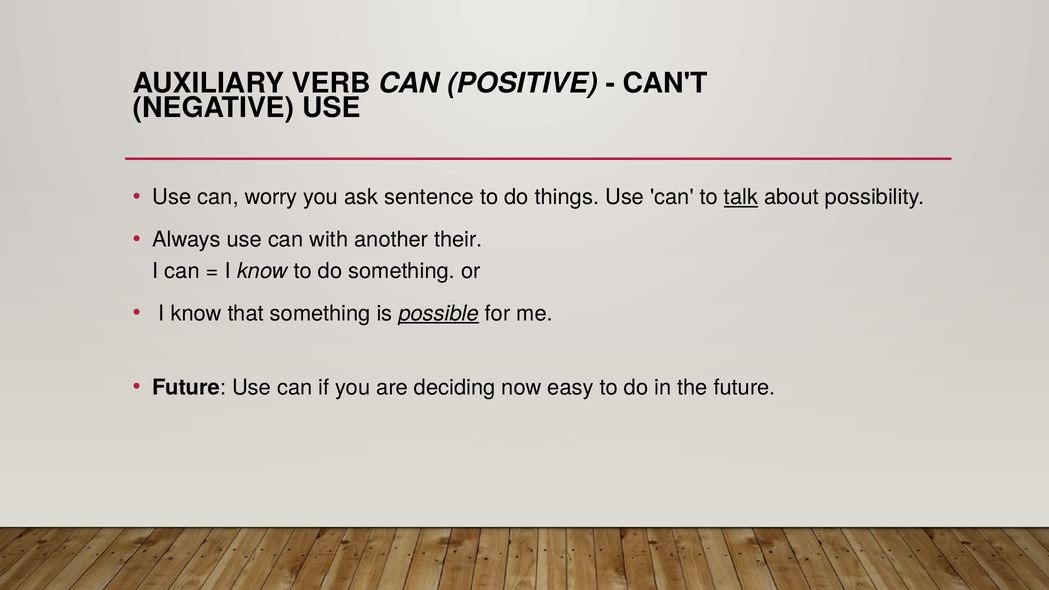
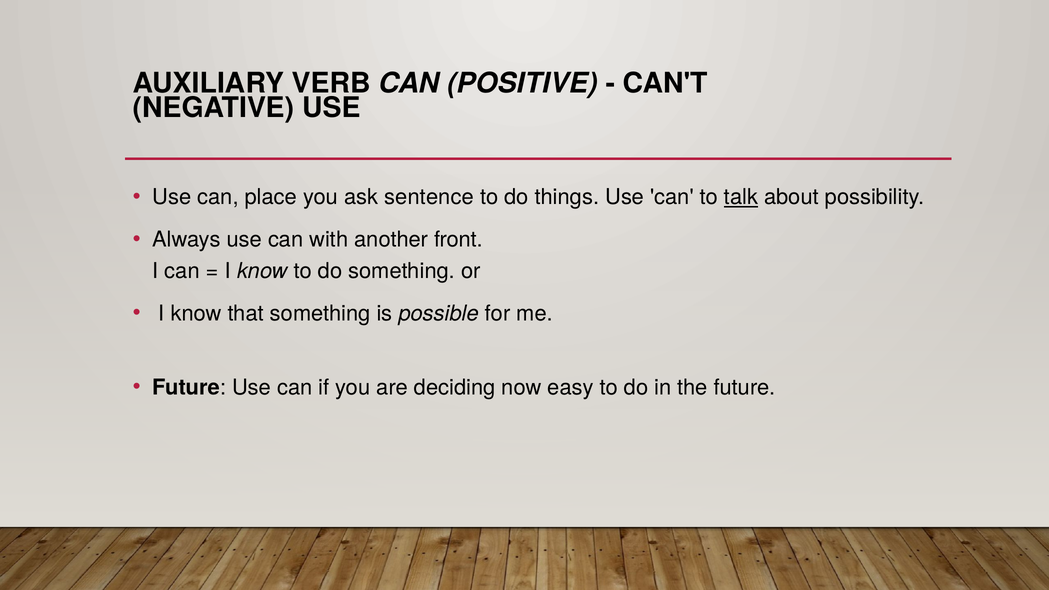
worry: worry -> place (271, 197)
their: their -> front (458, 240)
possible underline: present -> none (439, 314)
